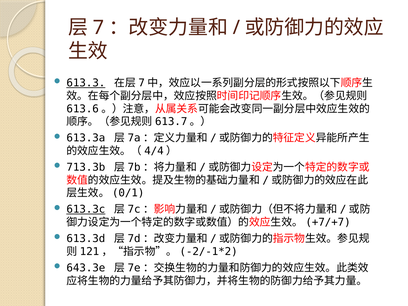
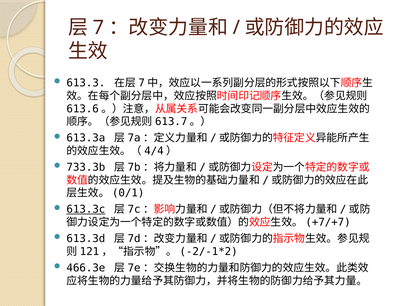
613.3 underline: present -> none (86, 83)
713.3b: 713.3b -> 733.3b (86, 167)
643.3e: 643.3e -> 466.3e (86, 268)
